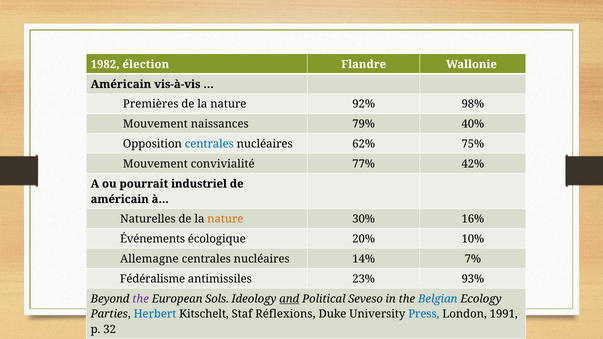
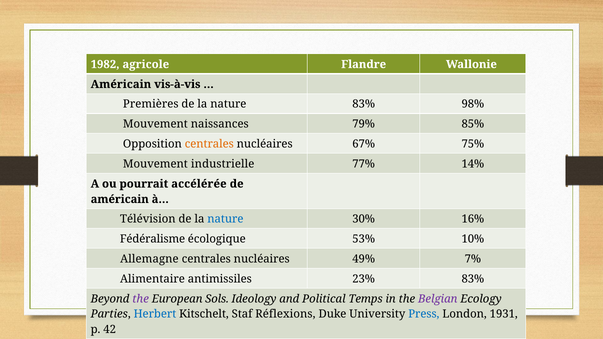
élection: élection -> agricole (146, 64)
nature 92%: 92% -> 83% (364, 104)
40%: 40% -> 85% (473, 124)
centrales colour: blue -> orange (209, 144)
62%: 62% -> 67% (364, 144)
convivialité: convivialité -> industrielle (223, 164)
42%: 42% -> 14% (473, 164)
industriel: industriel -> accélérée (199, 184)
Naturelles: Naturelles -> Télévision (148, 219)
nature colour: orange -> blue (225, 219)
Événements: Événements -> Fédéralisme (153, 239)
20%: 20% -> 53% (364, 239)
14%: 14% -> 49% (364, 259)
Fédéralisme: Fédéralisme -> Alimentaire (152, 279)
23% 93%: 93% -> 83% (473, 279)
and underline: present -> none (289, 299)
Seveso: Seveso -> Temps (366, 299)
Belgian colour: blue -> purple (438, 299)
1991: 1991 -> 1931 (504, 314)
32: 32 -> 42 (110, 330)
